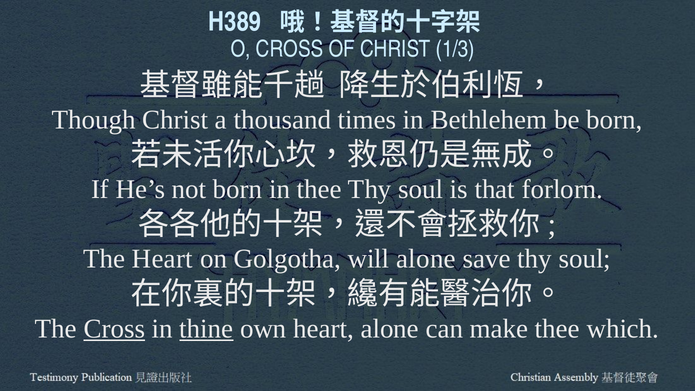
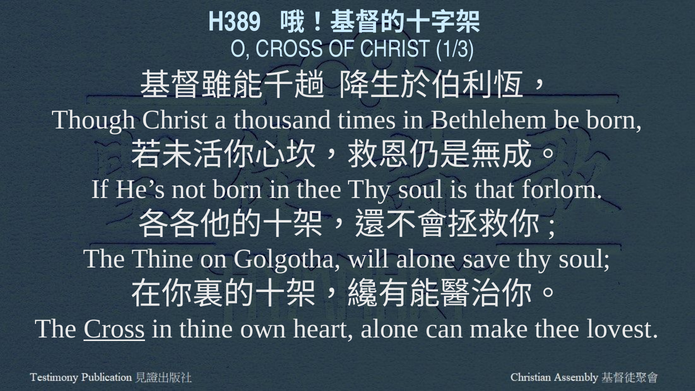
The Heart: Heart -> Thine (163, 259)
thine underline: present -> none (206, 329)
which: which -> lovest (623, 329)
